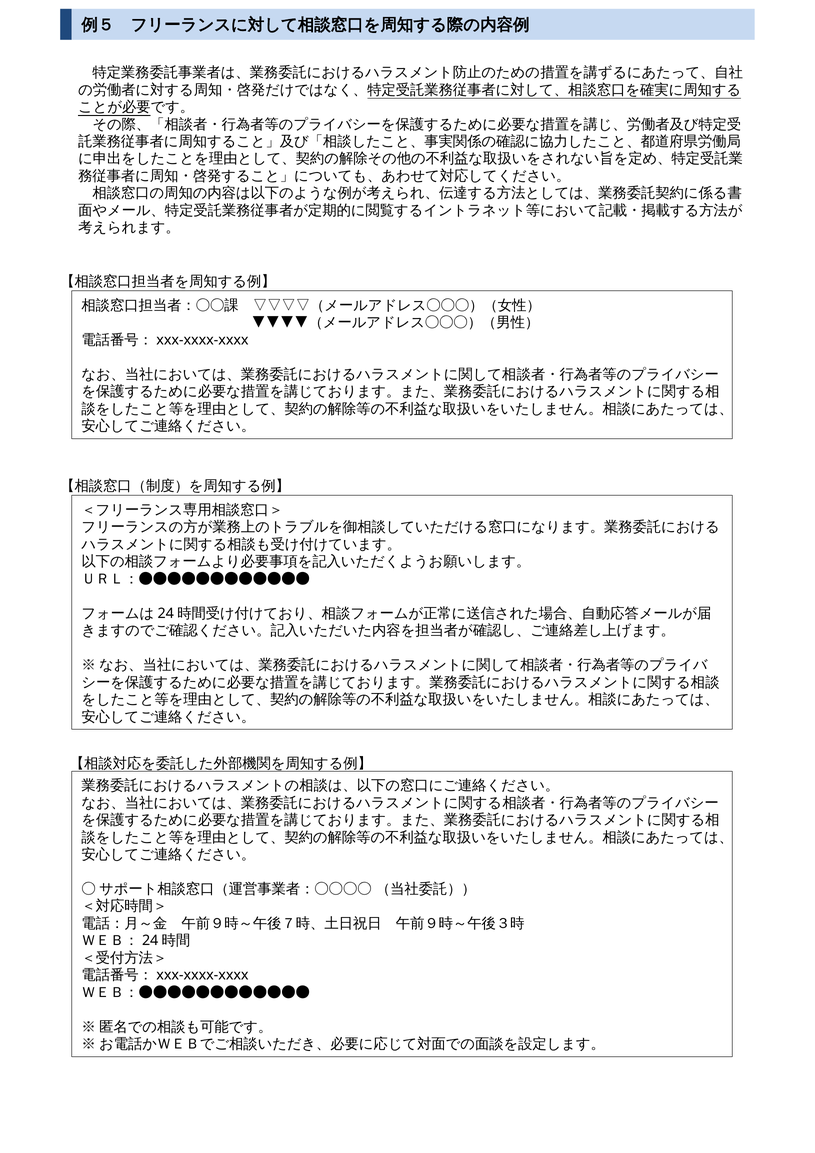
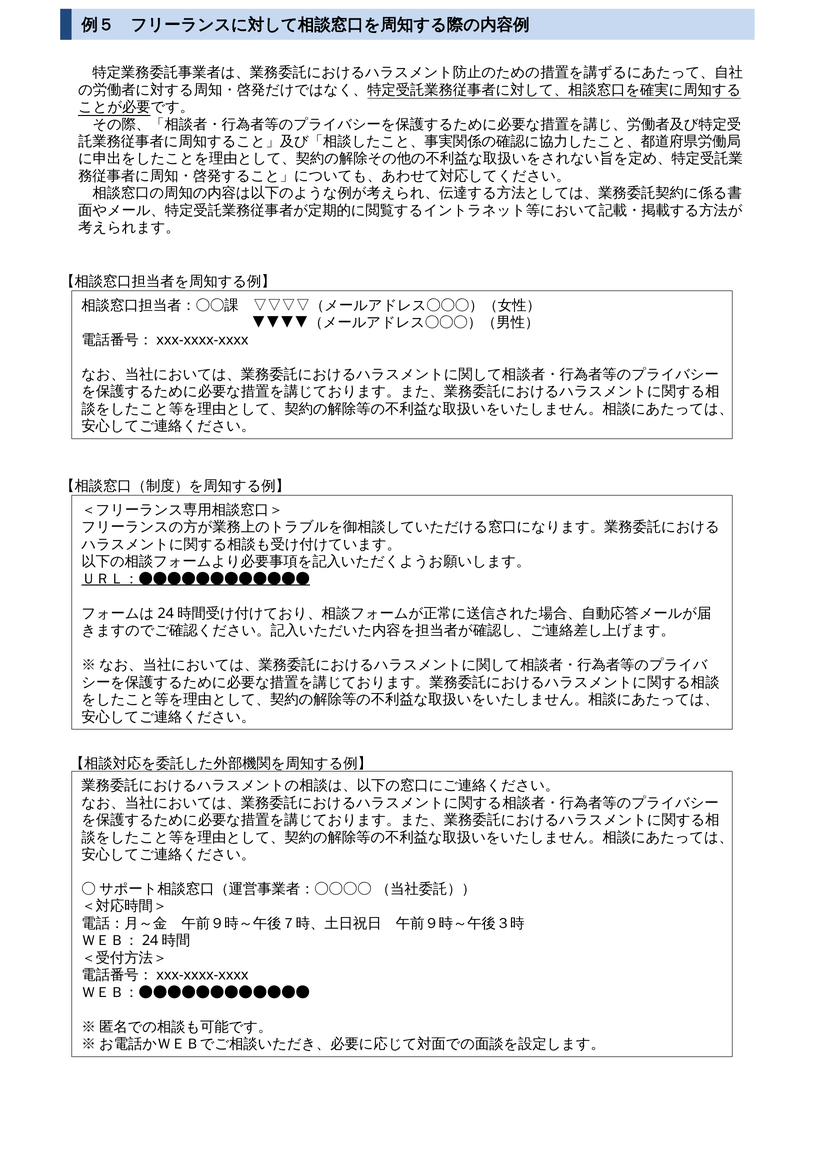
ＵＲＬ：●●●●●●●●●●●● underline: none -> present (196, 579)
